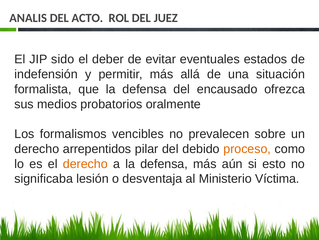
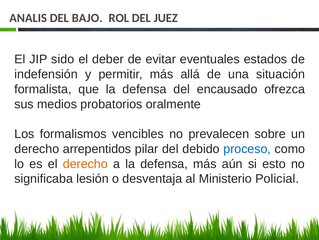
ACTO: ACTO -> BAJO (87, 18)
proceso colour: orange -> blue (247, 149)
Víctima: Víctima -> Policial (277, 178)
